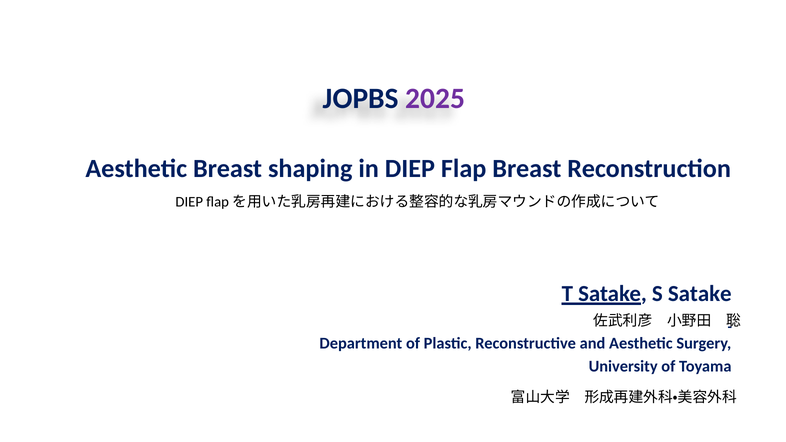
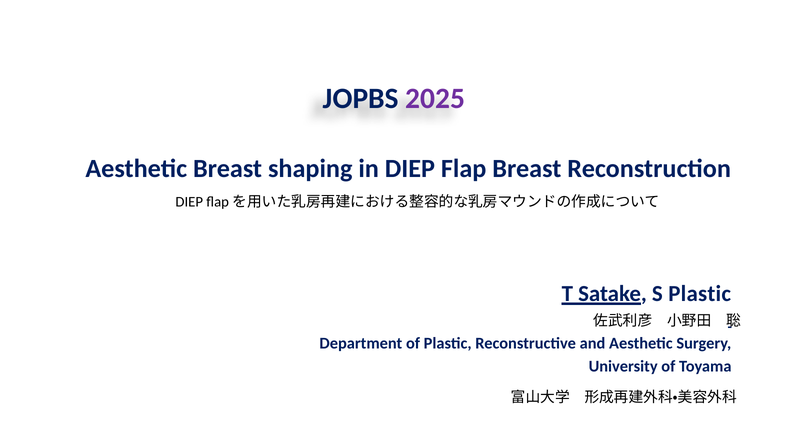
S Satake: Satake -> Plastic (700, 294)
